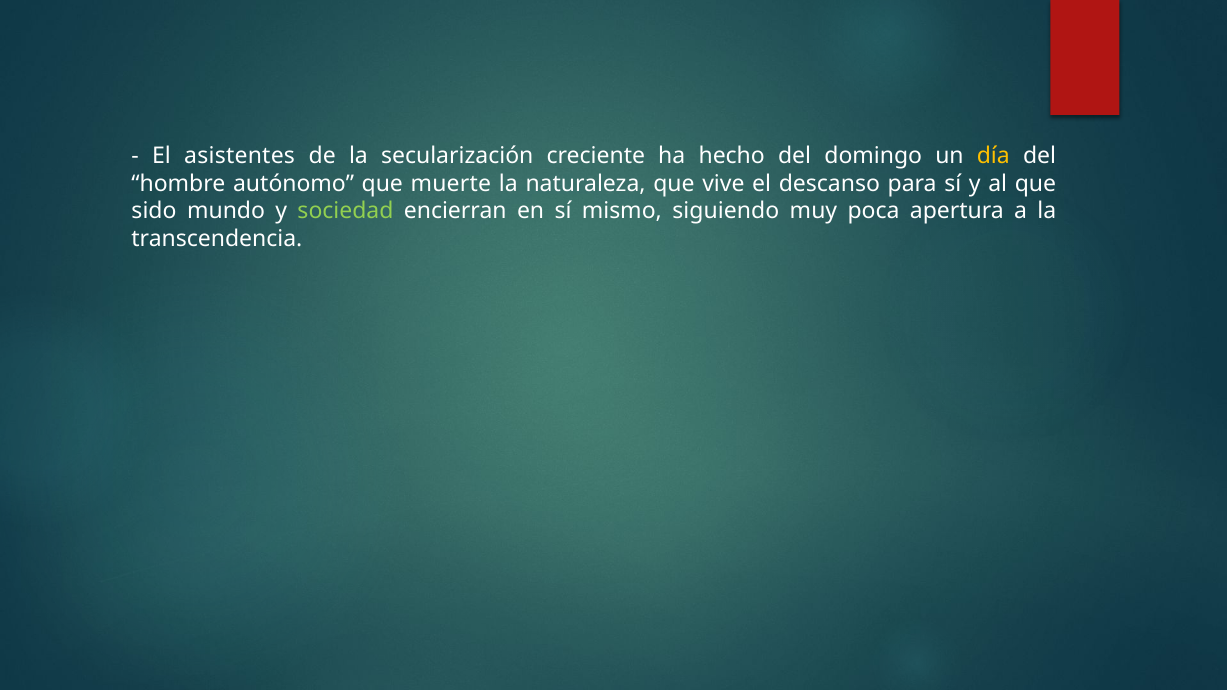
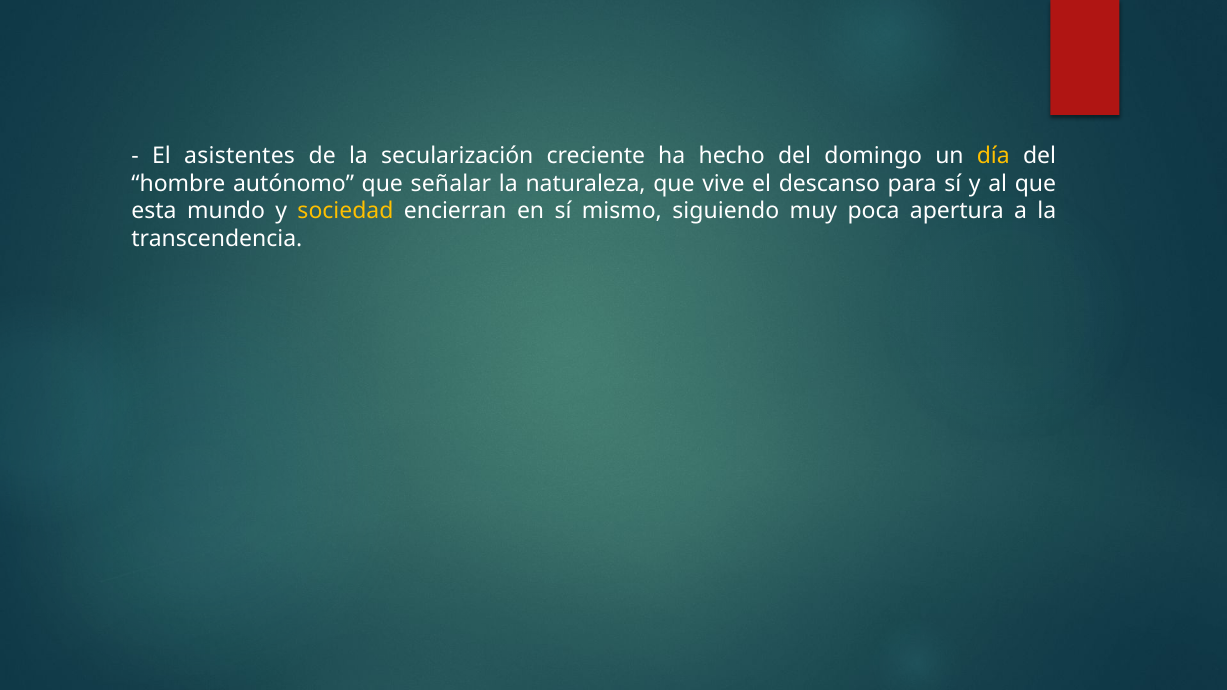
muerte: muerte -> señalar (451, 184)
sido: sido -> esta (154, 211)
sociedad colour: light green -> yellow (345, 211)
